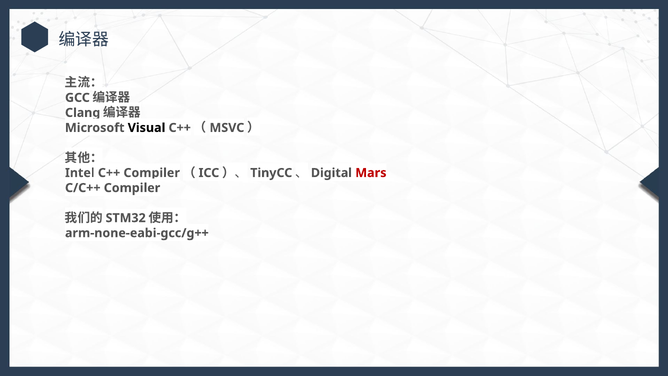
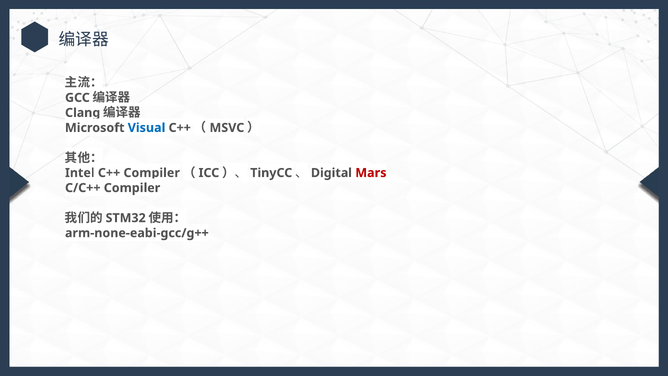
Visual colour: black -> blue (147, 128)
